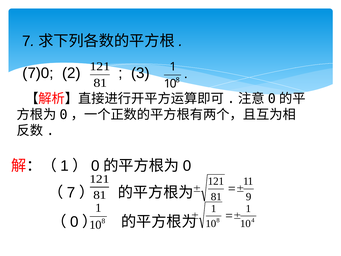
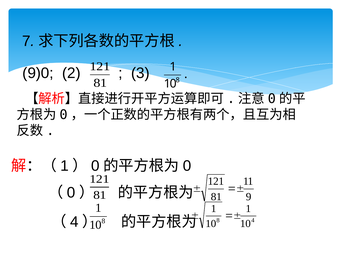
7)0: 7)0 -> 9)0 (38, 73)
7: 7 -> 0 (71, 192)
0: 0 -> 4 (74, 222)
